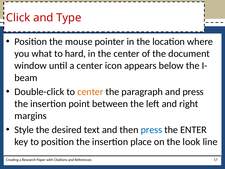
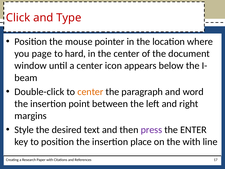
what: what -> page (42, 54)
and press: press -> word (193, 92)
press colour: blue -> purple (151, 130)
the look: look -> with (192, 142)
